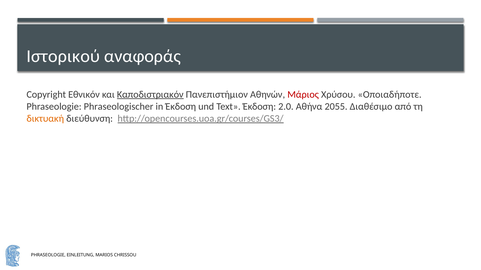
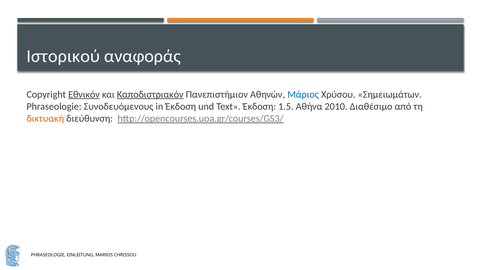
Εθνικόν underline: none -> present (84, 95)
Μάριος colour: red -> blue (303, 95)
Οποιαδήποτε: Οποιαδήποτε -> Σημειωμάτων (390, 95)
Phraseologischer: Phraseologischer -> Συνοδευόμενους (119, 107)
2.0: 2.0 -> 1.5 (286, 107)
2055: 2055 -> 2010 (336, 107)
